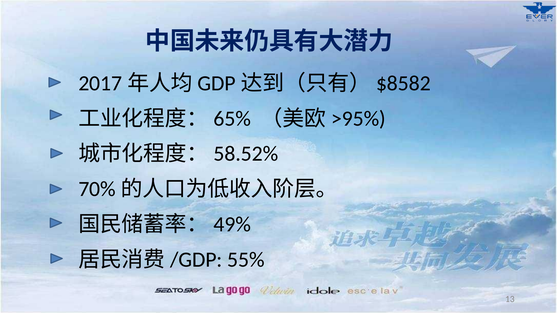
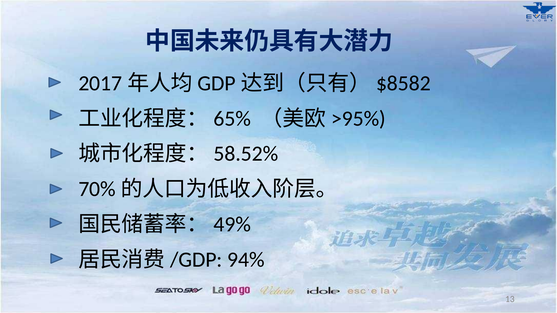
55%: 55% -> 94% (246, 260)
